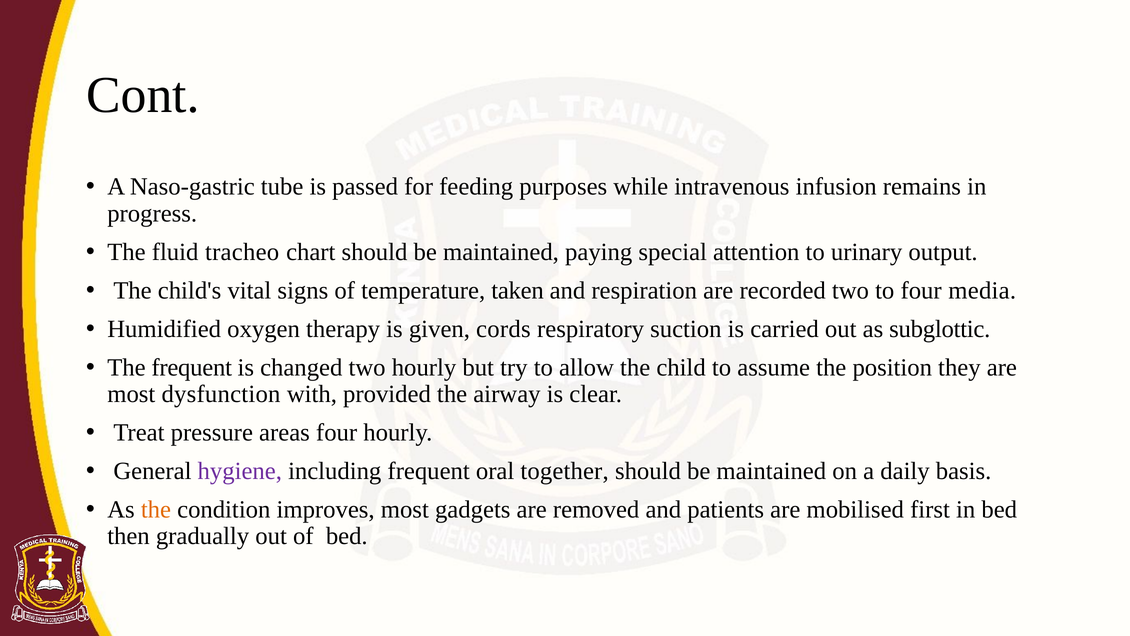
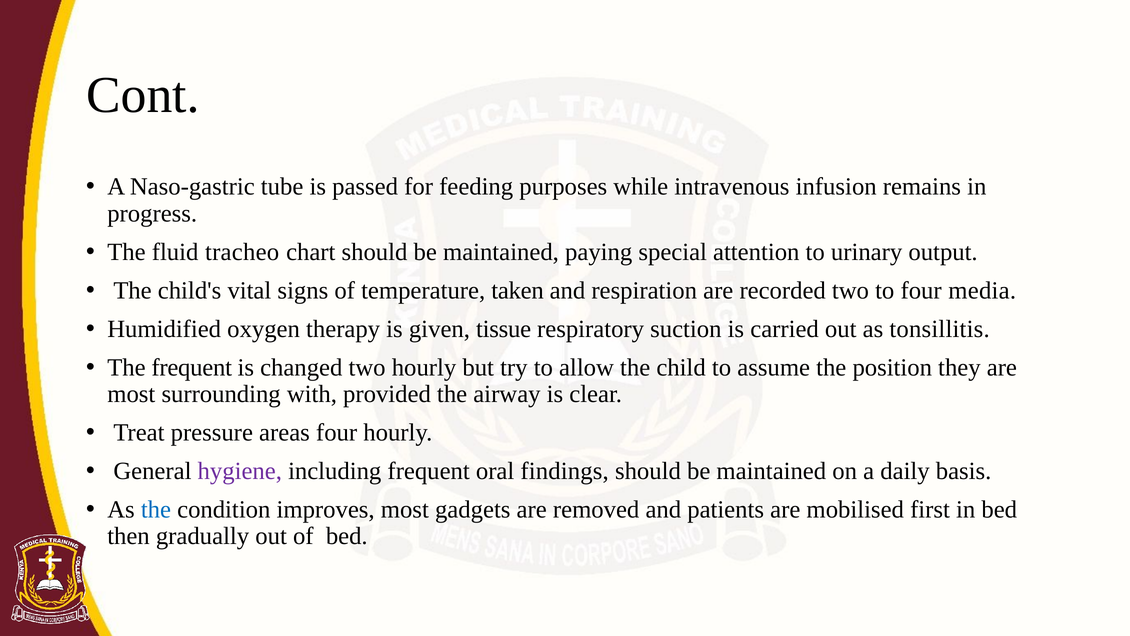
cords: cords -> tissue (504, 329)
subglottic: subglottic -> tonsillitis (940, 329)
dysfunction: dysfunction -> surrounding (221, 394)
together: together -> findings (565, 471)
the colour: orange -> blue (156, 509)
